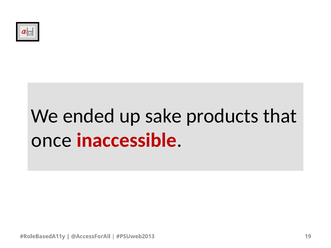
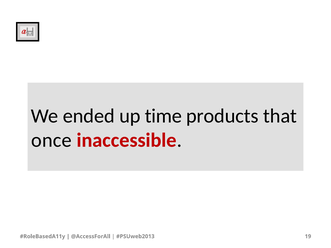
sake: sake -> time (163, 116)
